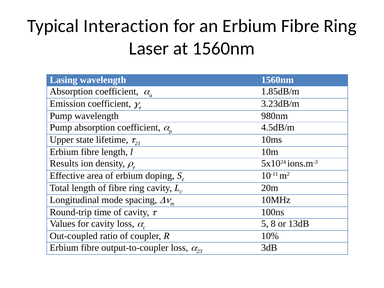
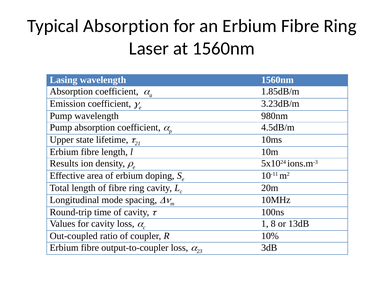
Typical Interaction: Interaction -> Absorption (126, 26)
5: 5 -> 1 (265, 224)
